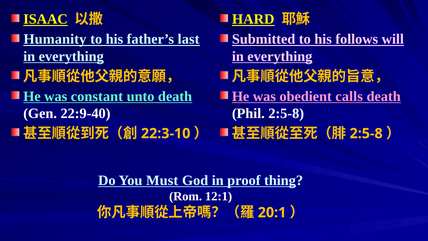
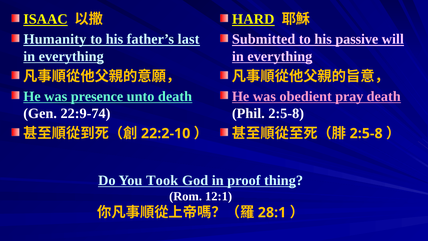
follows: follows -> passive (357, 39)
constant: constant -> presence (97, 96)
calls: calls -> pray (349, 96)
22:9-40: 22:9-40 -> 22:9-74 (85, 113)
22:3-10: 22:3-10 -> 22:2-10 (166, 133)
Must: Must -> Took (162, 180)
20:1: 20:1 -> 28:1 (272, 212)
